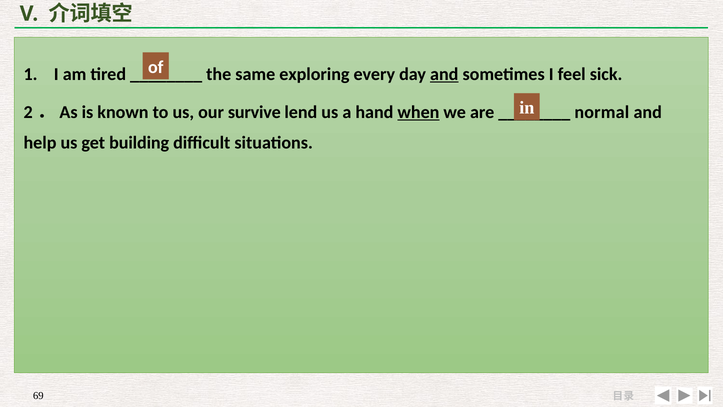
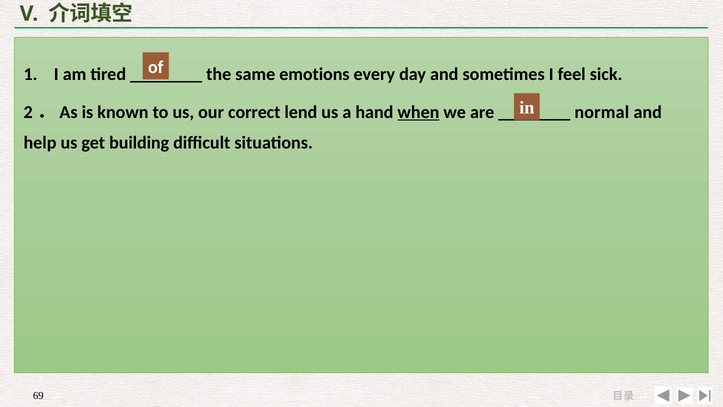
exploring: exploring -> emotions (314, 74)
and underline: present -> none (444, 74)
survive: survive -> correct (254, 112)
